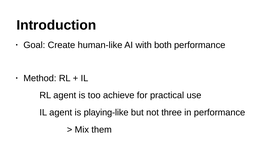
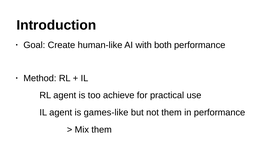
playing-like: playing-like -> games-like (106, 113)
not three: three -> them (172, 113)
